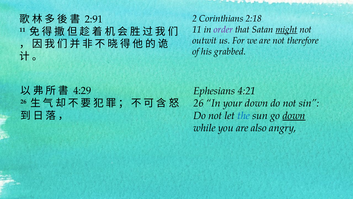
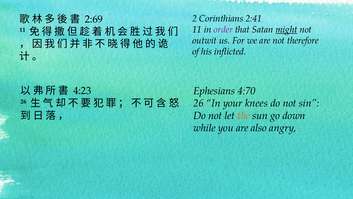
2:91: 2:91 -> 2:69 (94, 19)
2:18: 2:18 -> 2:41 (254, 18)
grabbed: grabbed -> inflicted (230, 52)
4:29: 4:29 -> 4:23 (82, 91)
4:21: 4:21 -> 4:70 (247, 91)
your down: down -> knees (256, 103)
the colour: blue -> orange (244, 115)
down underline: present -> none (294, 115)
